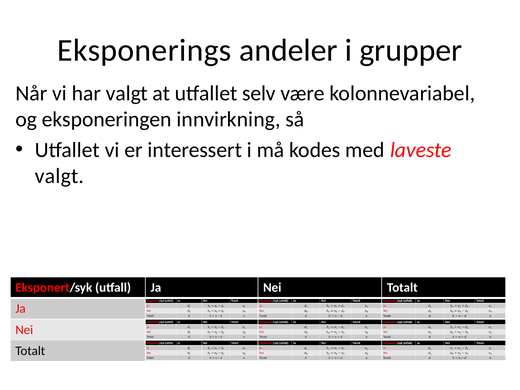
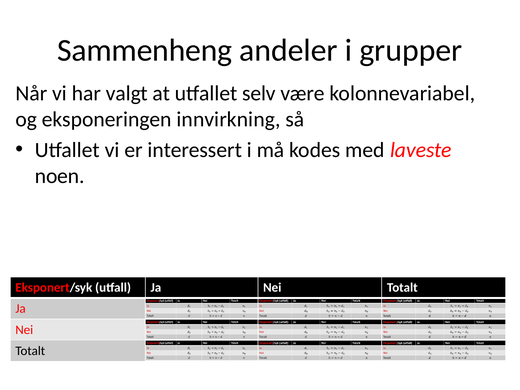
Eksponerings: Eksponerings -> Sammenheng (145, 50)
valgt: valgt -> noen (60, 176)
